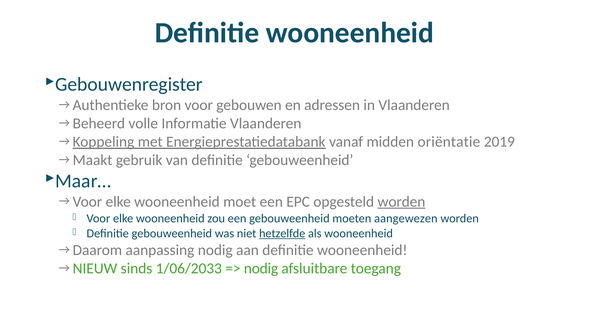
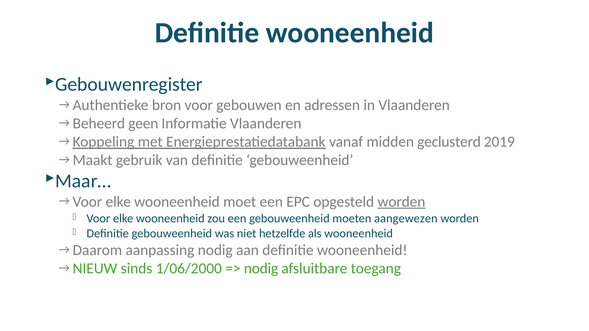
volle: volle -> geen (143, 124)
oriëntatie: oriëntatie -> geclusterd (449, 142)
hetzelfde underline: present -> none (282, 234)
1/06/2033: 1/06/2033 -> 1/06/2000 (189, 269)
